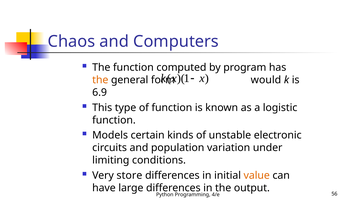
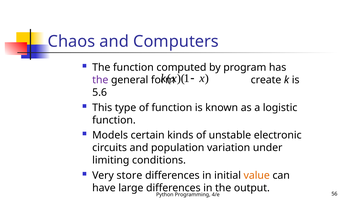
the colour: orange -> purple (100, 80)
would: would -> create (266, 80)
6.9: 6.9 -> 5.6 (100, 93)
